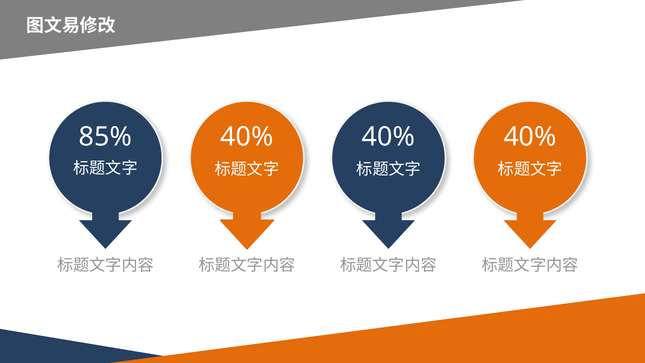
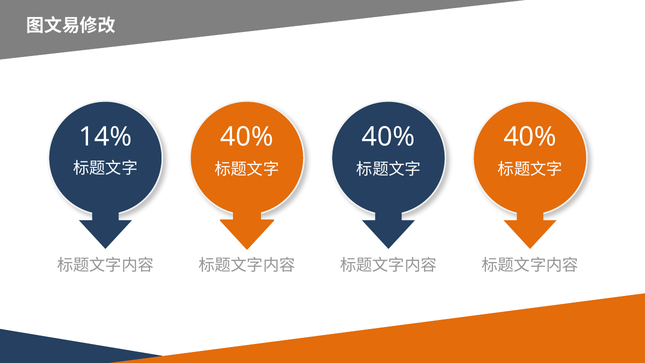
85%: 85% -> 14% (105, 137)
